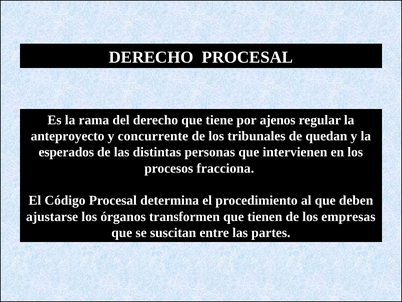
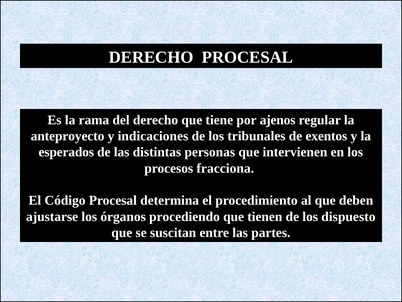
concurrente: concurrente -> indicaciones (153, 136)
quedan: quedan -> exentos (326, 136)
transformen: transformen -> procediendo (184, 216)
empresas: empresas -> dispuesto (348, 216)
